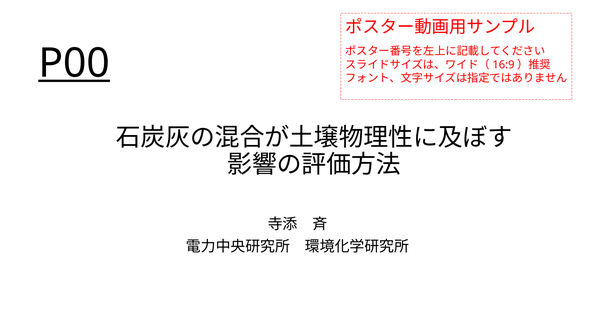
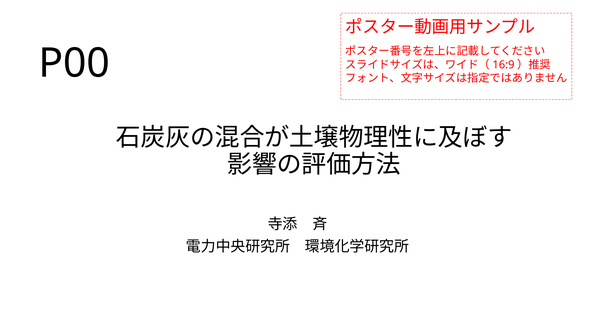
P00 underline: present -> none (74, 63)
